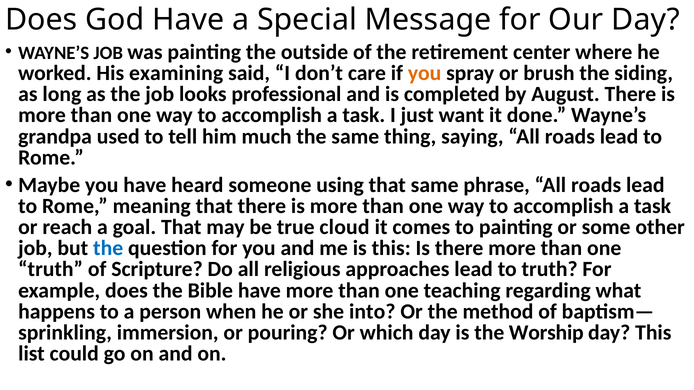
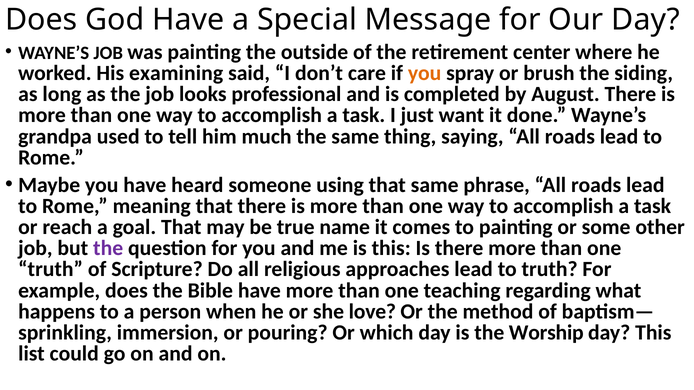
cloud: cloud -> name (345, 227)
the colour: blue -> purple (108, 248)
into: into -> love (372, 312)
